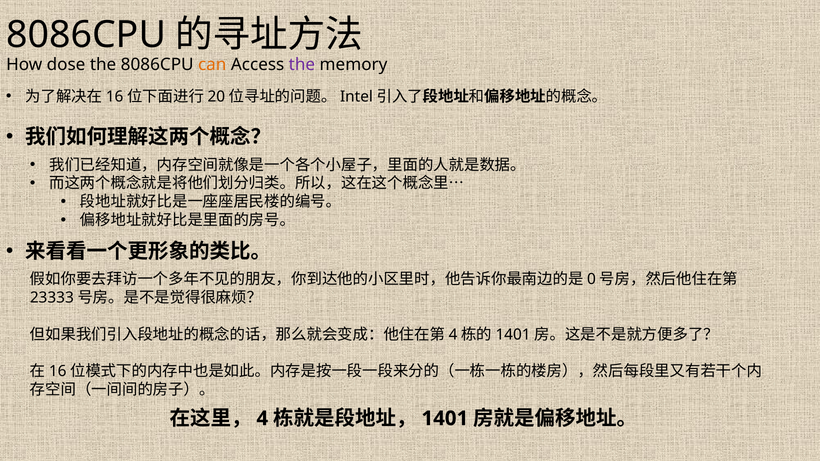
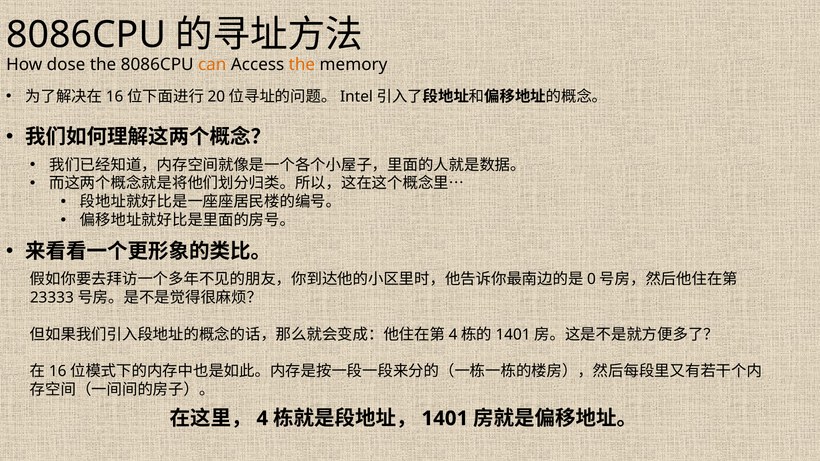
the colour: purple -> orange (302, 65)
